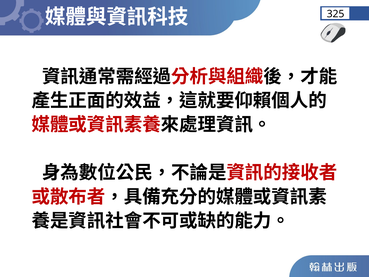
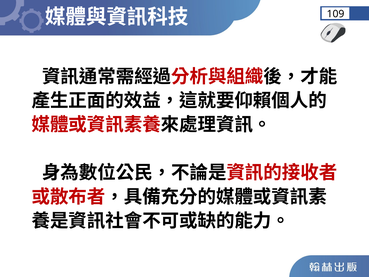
325: 325 -> 109 (336, 14)
